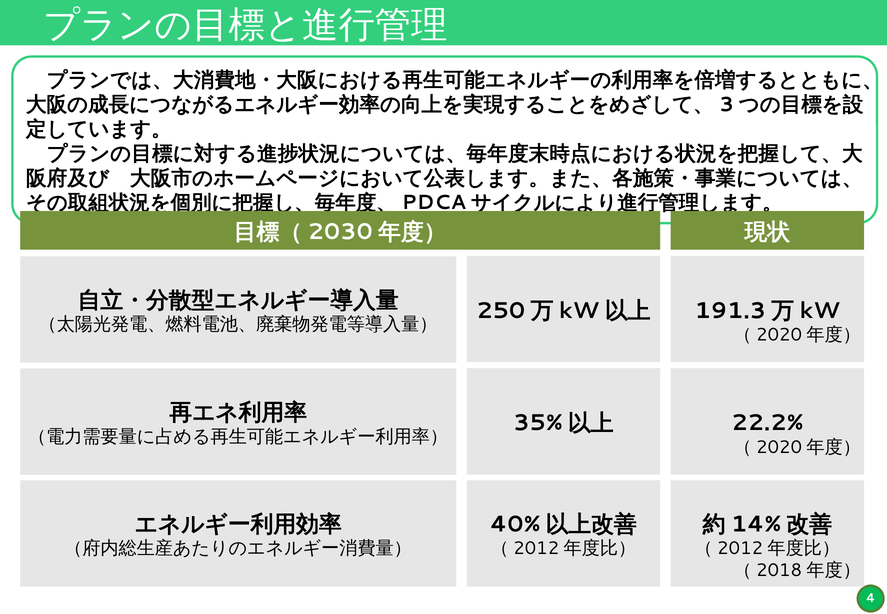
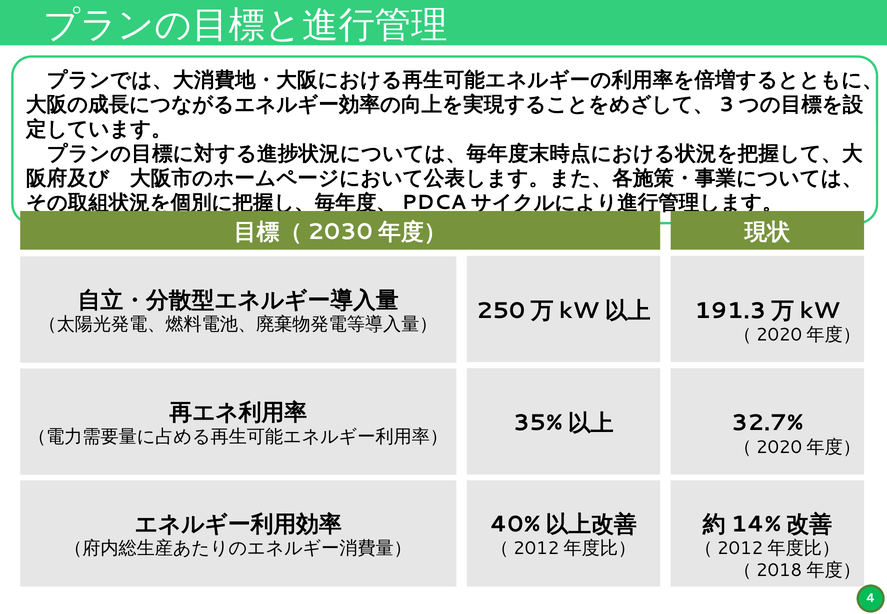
22.2%: 22.2% -> 32.7% (767, 423)
